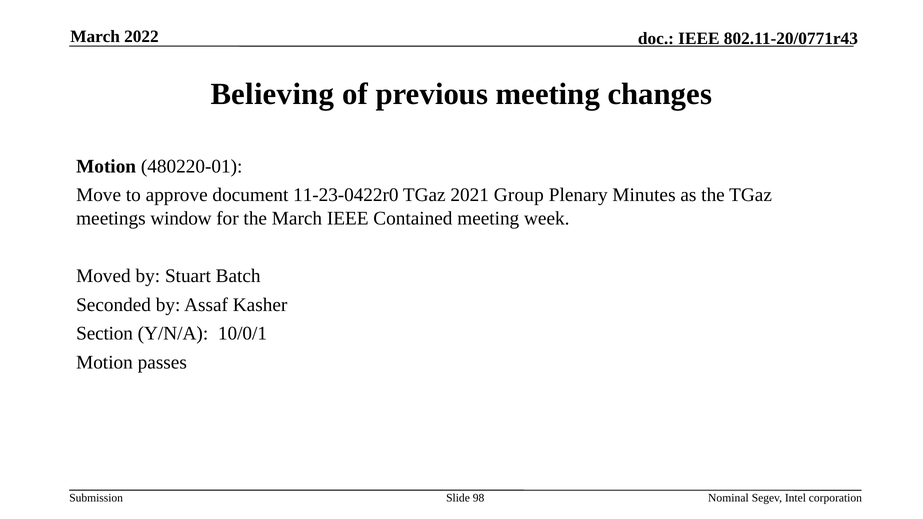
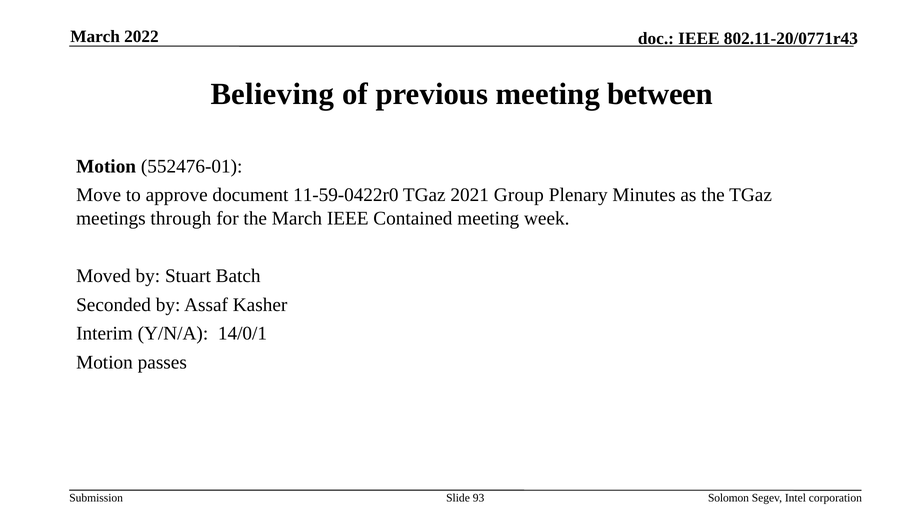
changes: changes -> between (660, 94)
480220-01: 480220-01 -> 552476-01 (192, 166)
11-23-0422r0: 11-23-0422r0 -> 11-59-0422r0 (346, 195)
window: window -> through (181, 218)
Section: Section -> Interim (105, 334)
10/0/1: 10/0/1 -> 14/0/1 (242, 334)
98: 98 -> 93 (479, 498)
Nominal: Nominal -> Solomon (729, 498)
